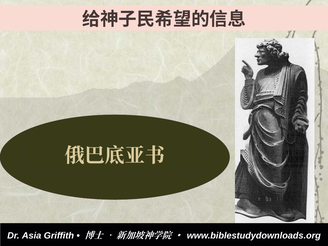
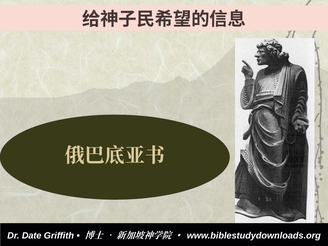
Asia: Asia -> Date (32, 236)
